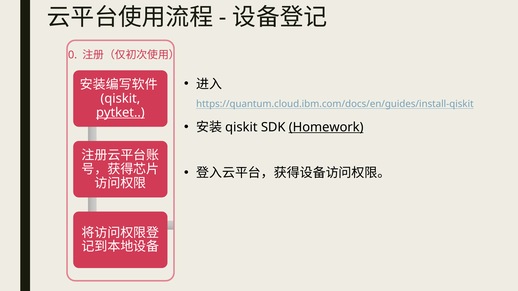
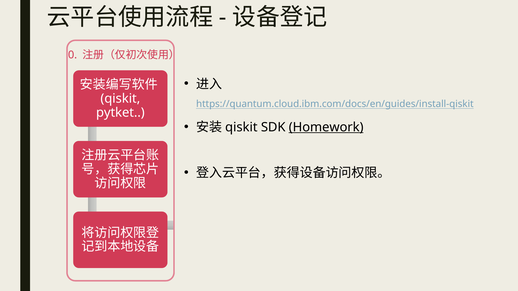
pytket underline: present -> none (120, 113)
